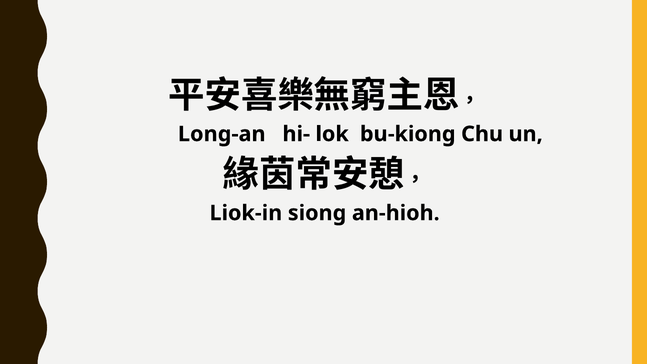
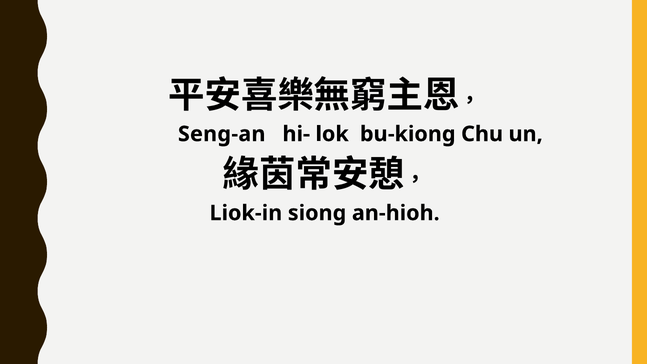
Long-an: Long-an -> Seng-an (222, 134)
